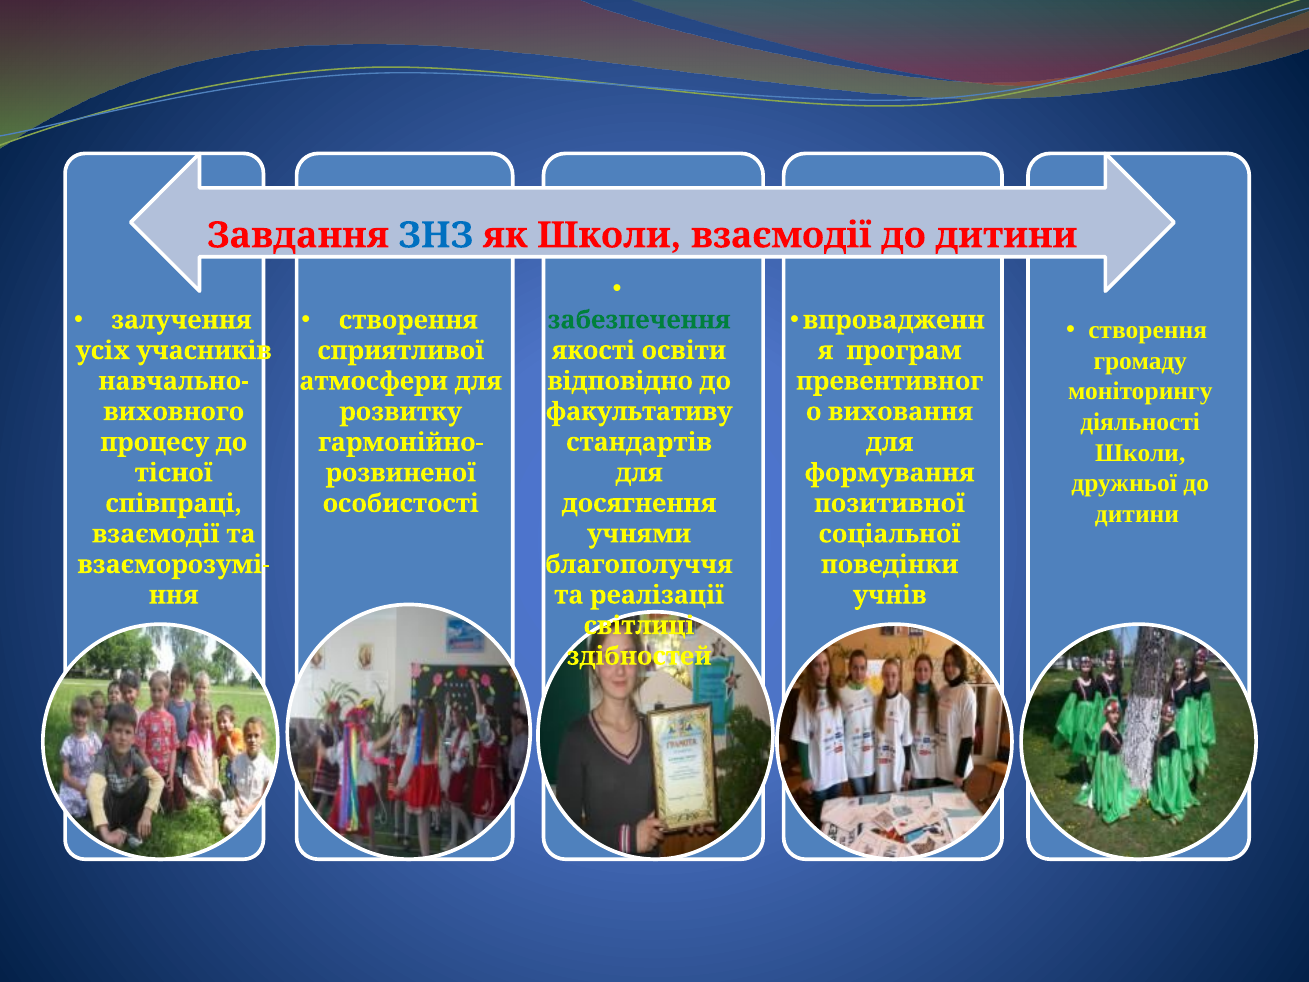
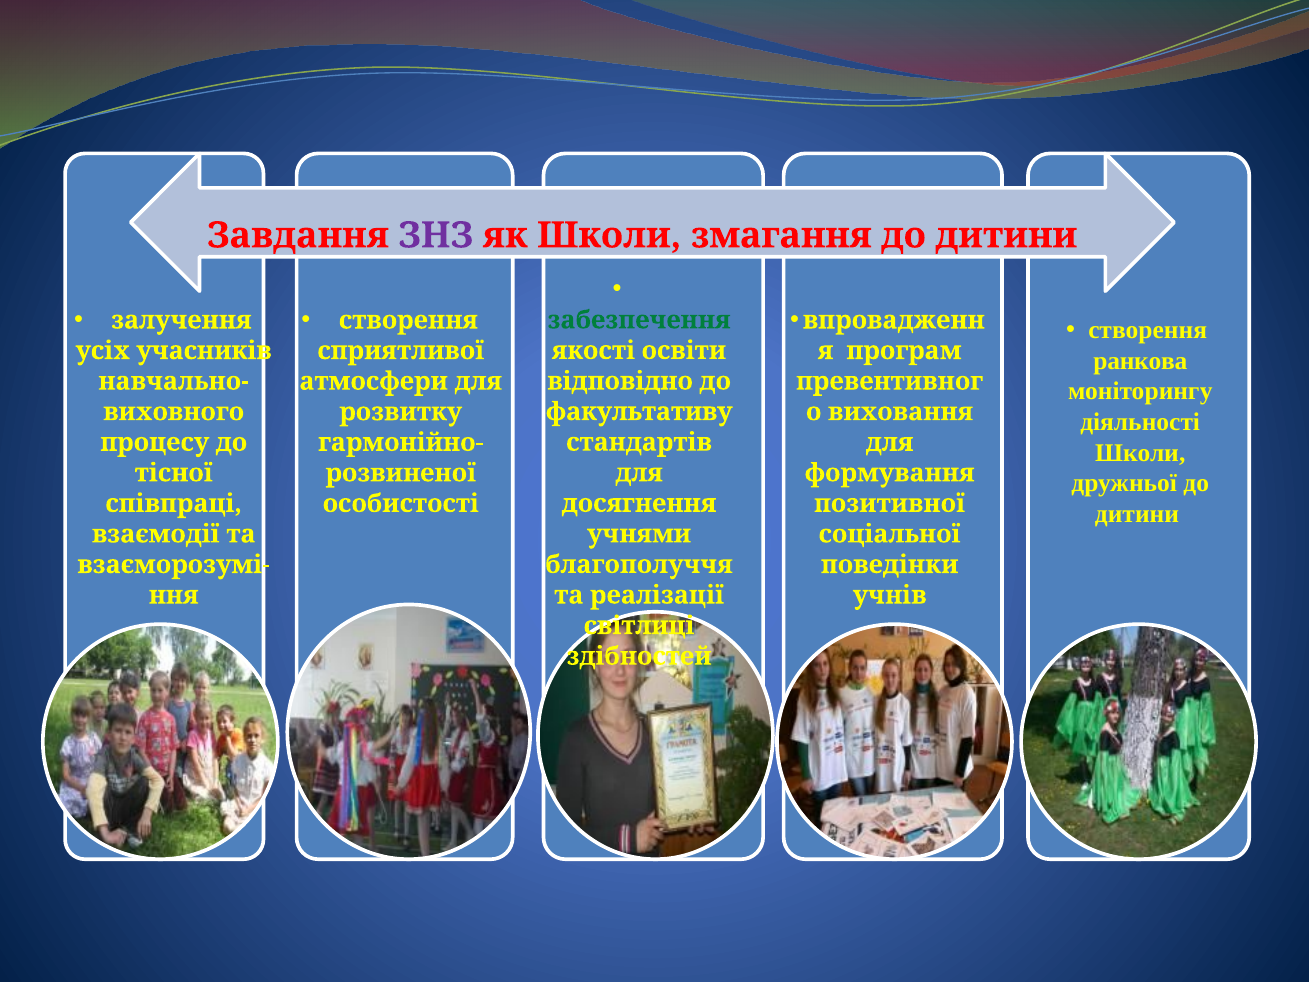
ЗНЗ colour: blue -> purple (436, 235)
Школи взаємодії: взаємодії -> змагання (781, 235)
громаду: громаду -> ранкова (1140, 361)
